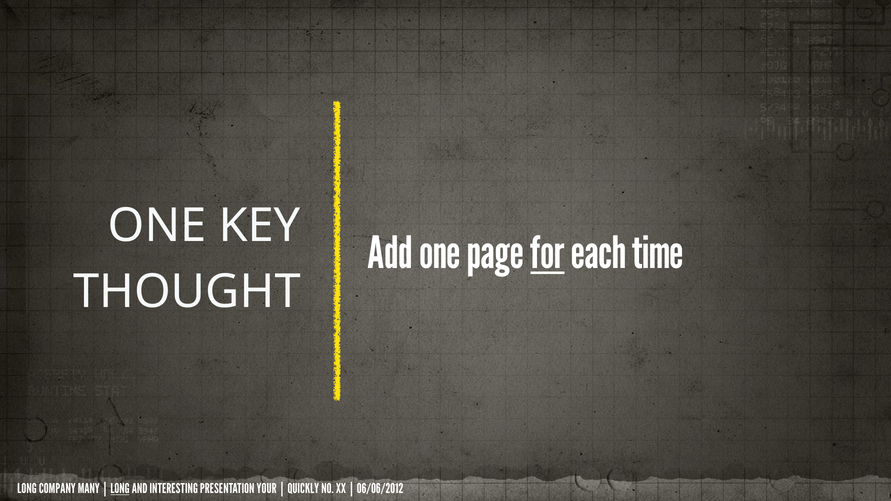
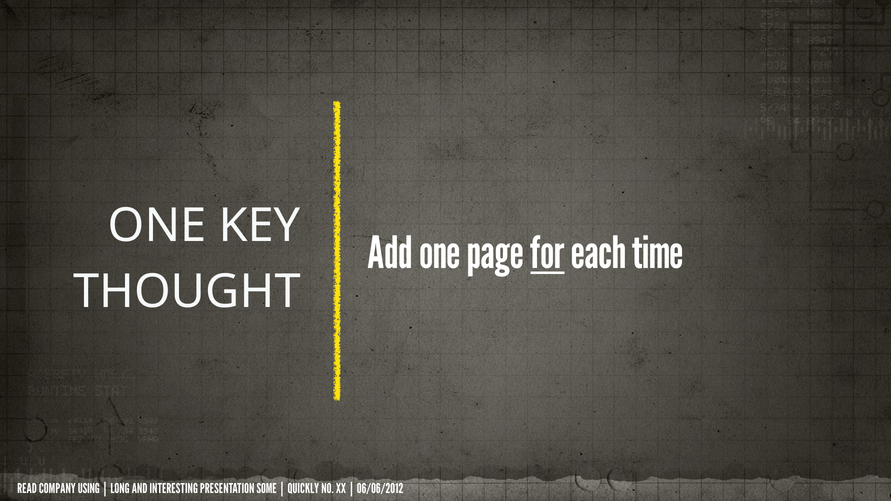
LONG: LONG -> READ (27, 489)
MANY: MANY -> USING (89, 489)
LONG underline: present -> none (120, 489)
YOUR: YOUR -> SOME (267, 489)
